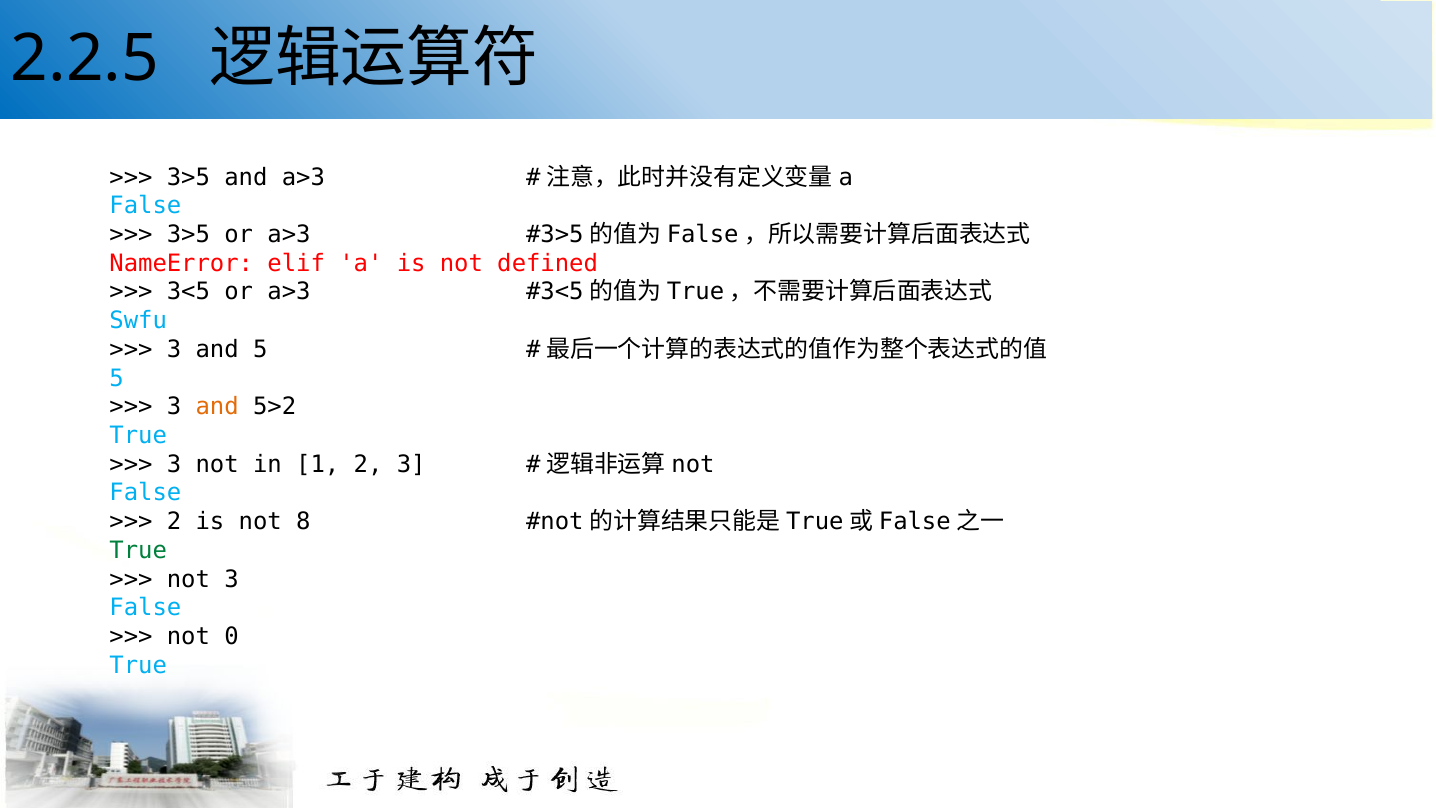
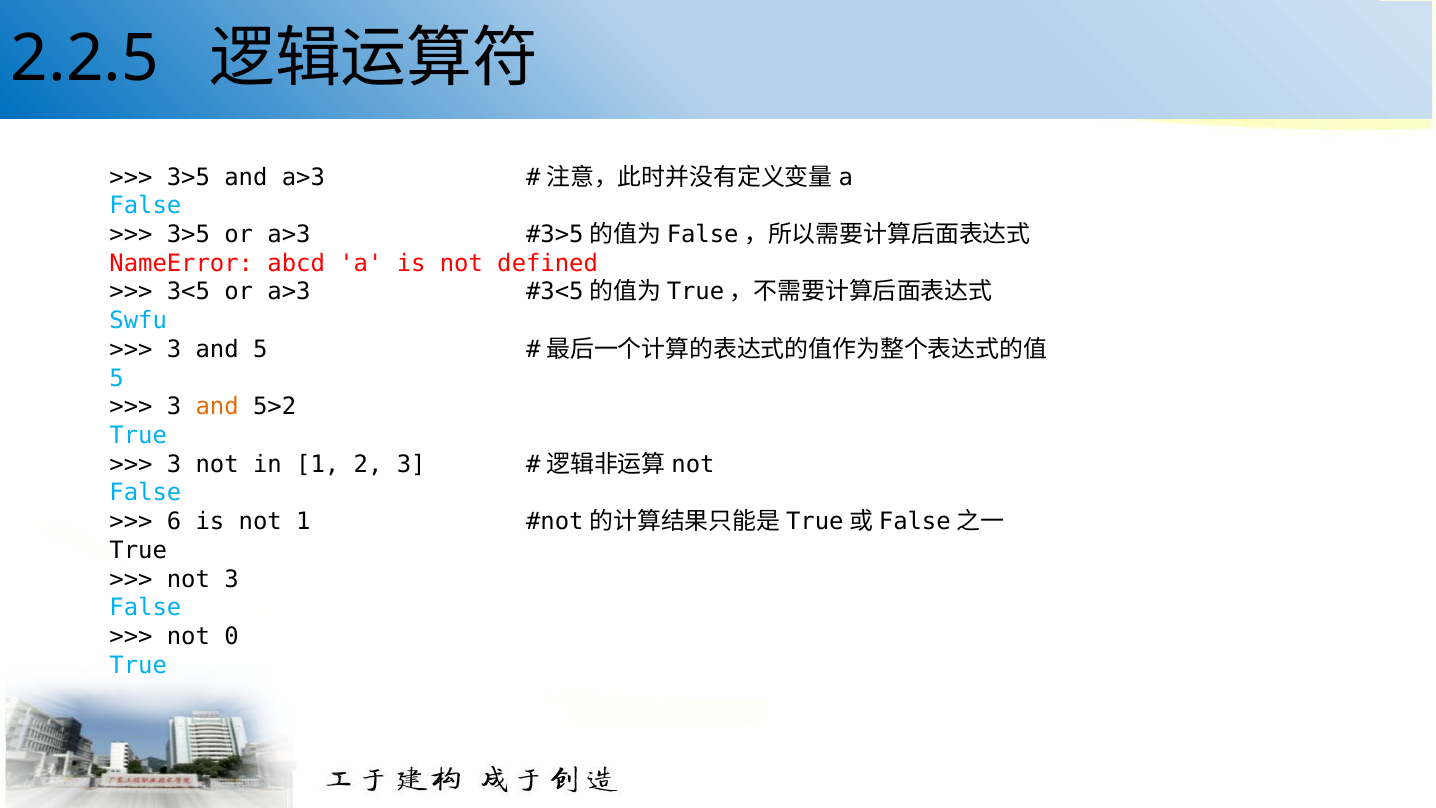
elif: elif -> abcd (296, 263)
2: 2 -> 6 (174, 522)
not 8: 8 -> 1 (303, 522)
True colour: green -> black (138, 550)
